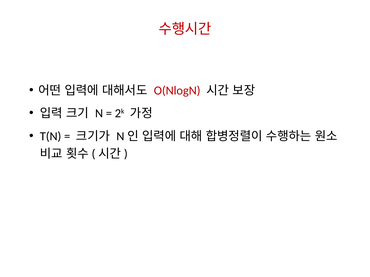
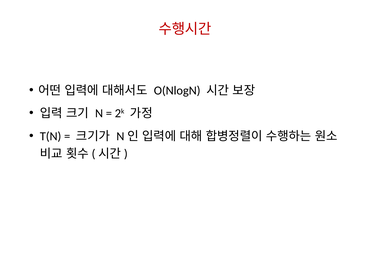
O(NlogN colour: red -> black (177, 91)
